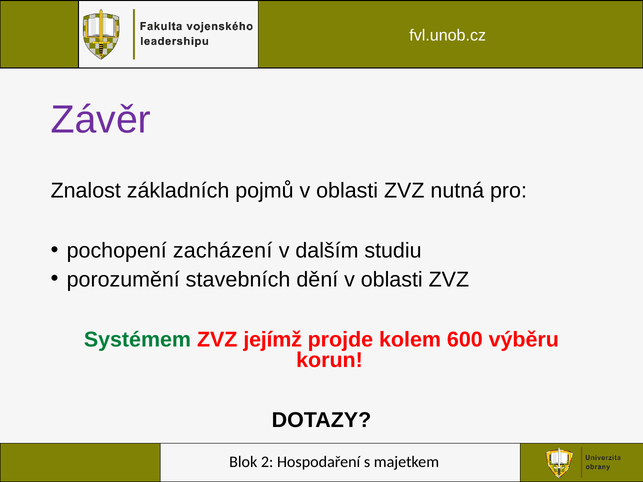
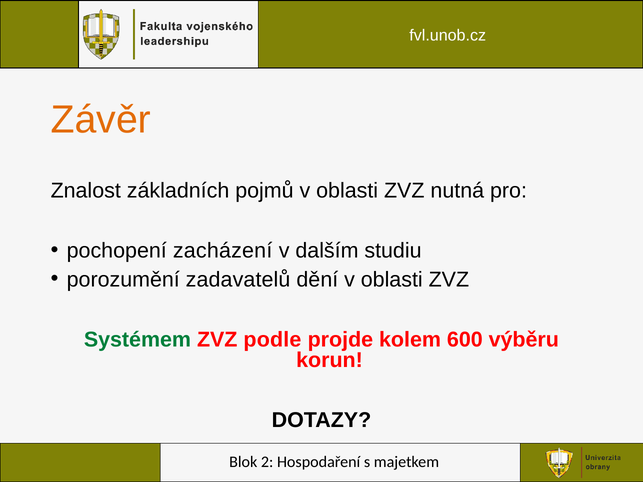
Závěr colour: purple -> orange (101, 120)
stavebních: stavebních -> zadavatelů (238, 280)
jejímž: jejímž -> podle (272, 340)
